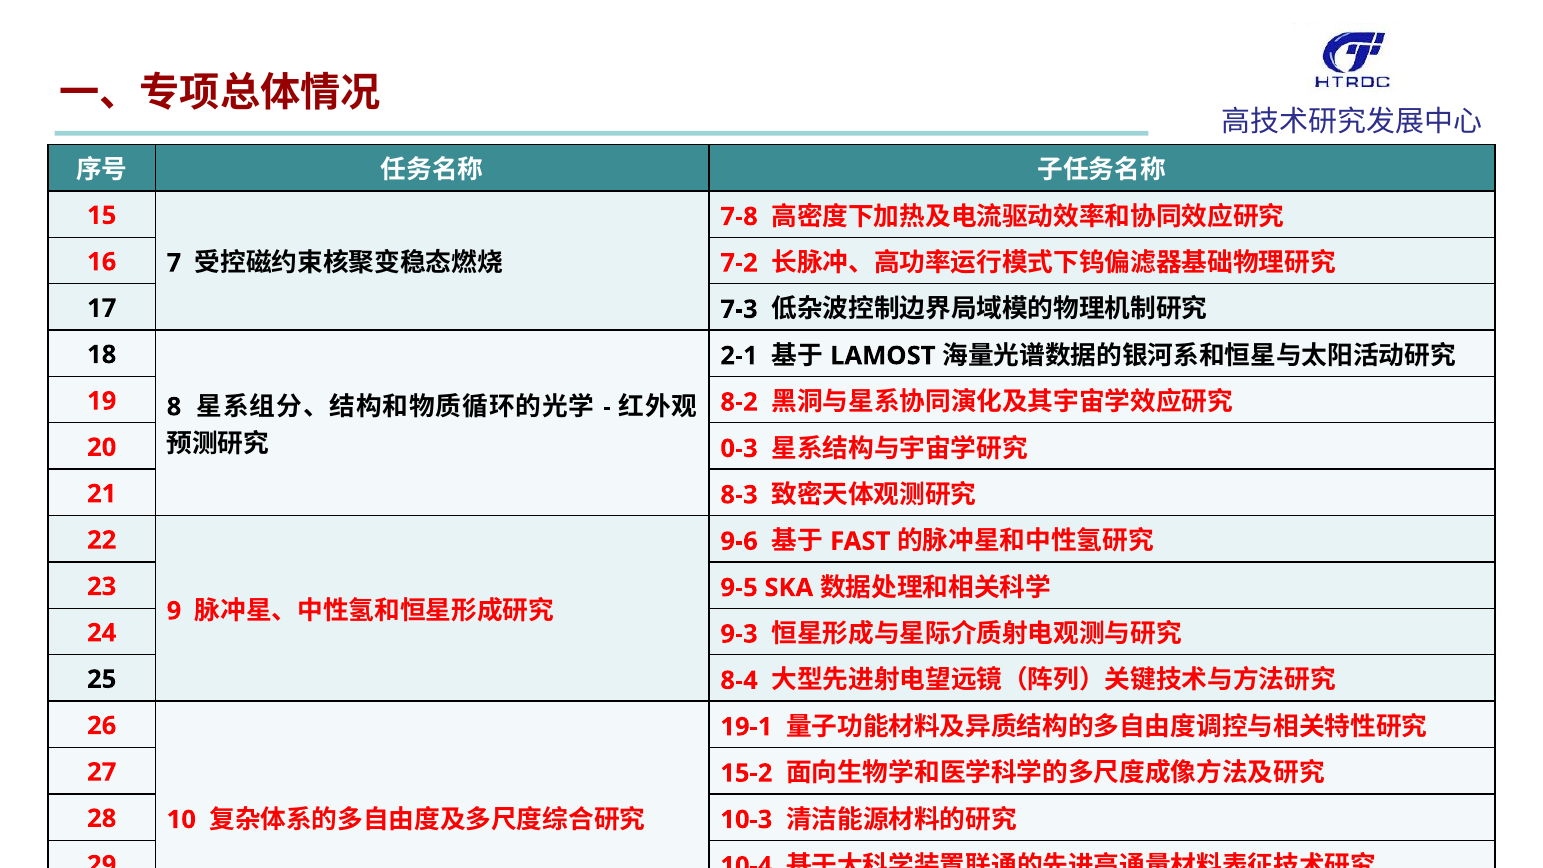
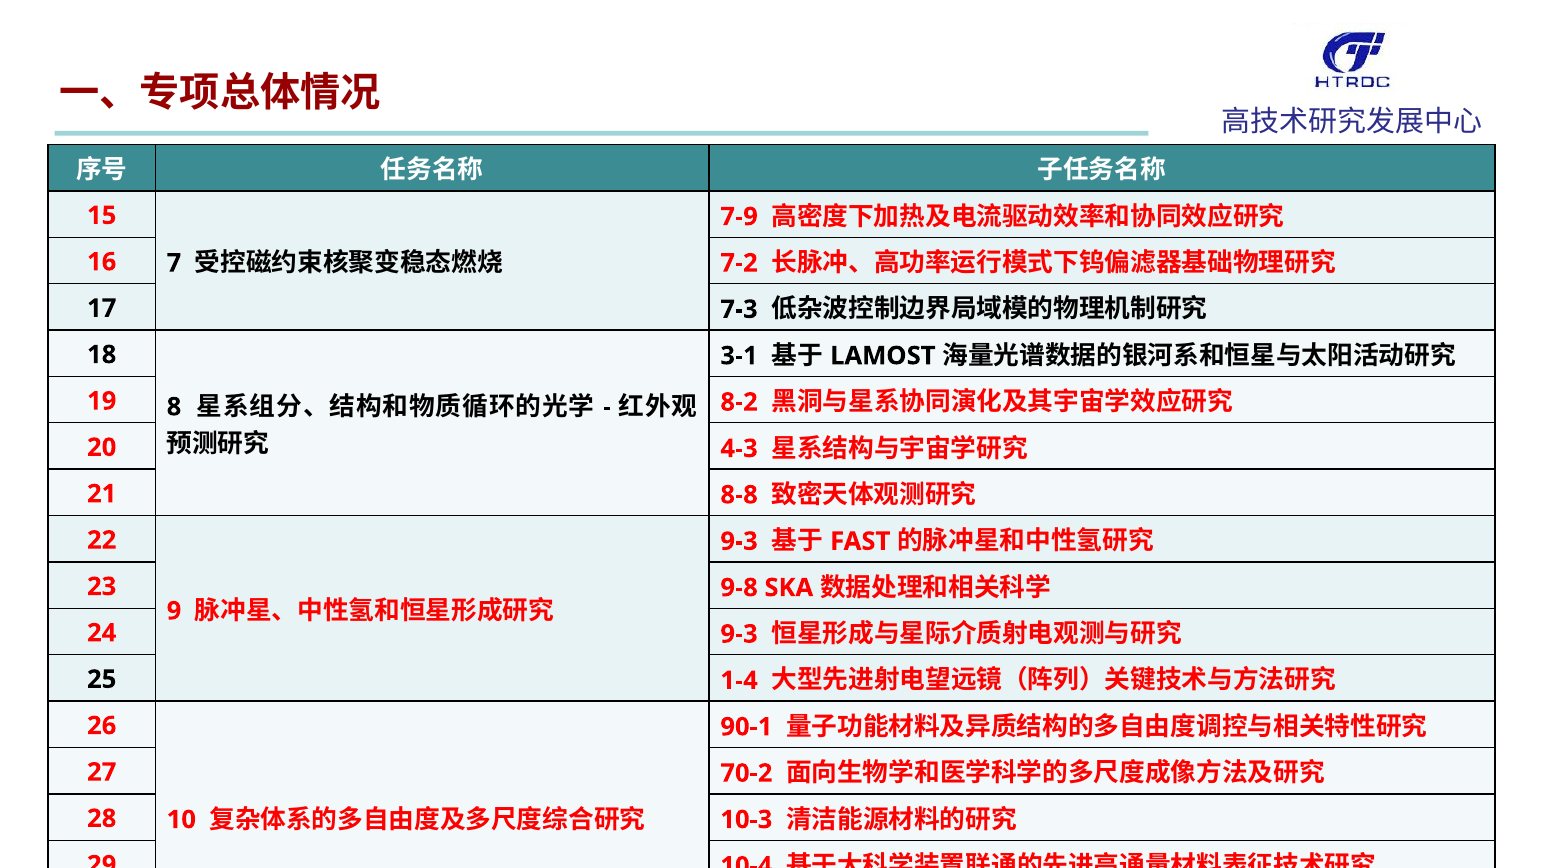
7-8: 7-8 -> 7-9 (739, 217)
2-1: 2-1 -> 3-1 (739, 356)
0-3: 0-3 -> 4-3 (739, 449)
8-3: 8-3 -> 8-8 (739, 495)
9-6: 9-6 -> 9-3 (739, 541)
9-5: 9-5 -> 9-8 (739, 588)
8-4: 8-4 -> 1-4 (739, 681)
19-1: 19-1 -> 90-1 (746, 727)
15-2: 15-2 -> 70-2 (746, 773)
